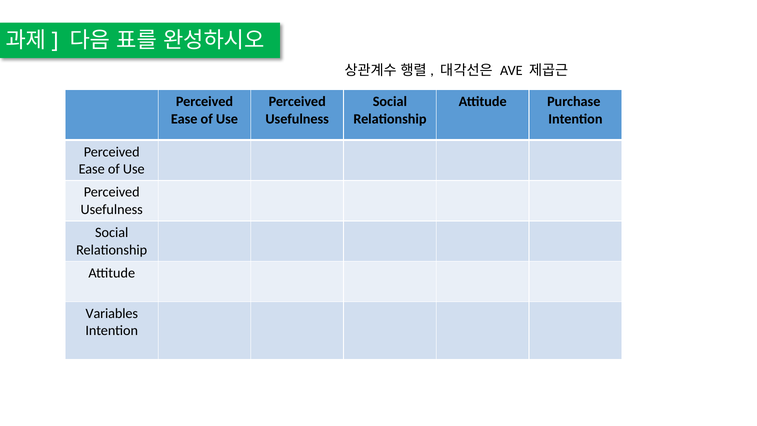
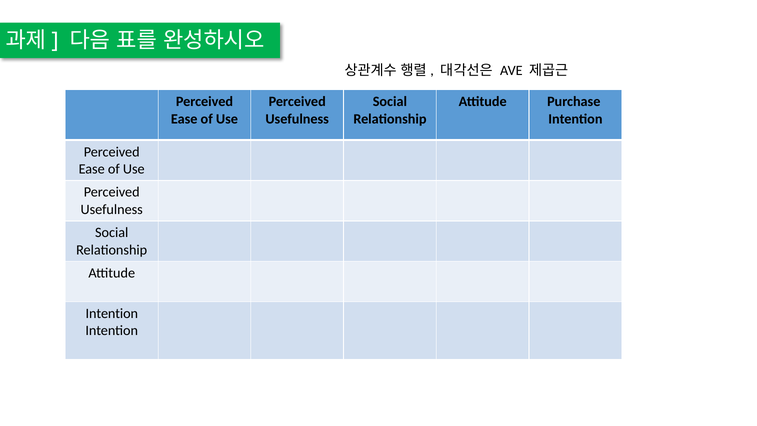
Variables: Variables -> Intention (112, 313)
